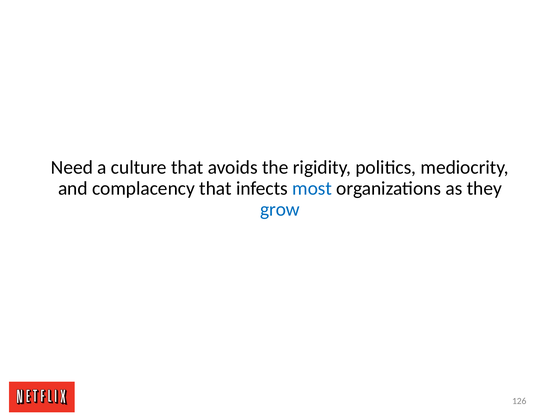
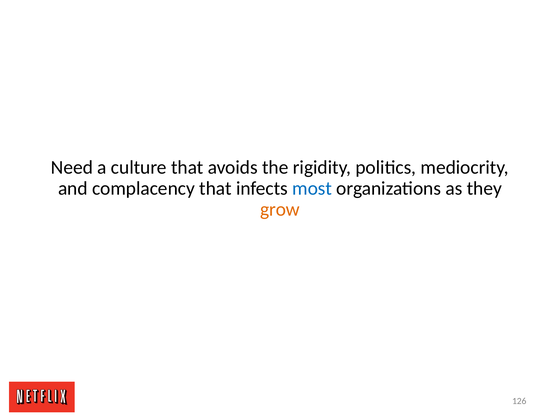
grow colour: blue -> orange (280, 209)
